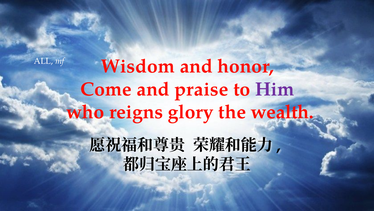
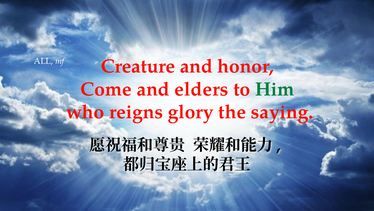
Wisdom: Wisdom -> Creature (138, 66)
praise: praise -> elders (201, 89)
Him colour: purple -> green (275, 89)
wealth: wealth -> saying (282, 112)
